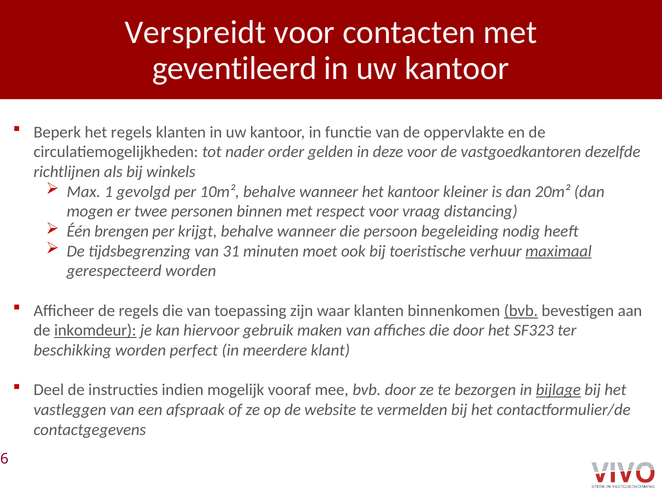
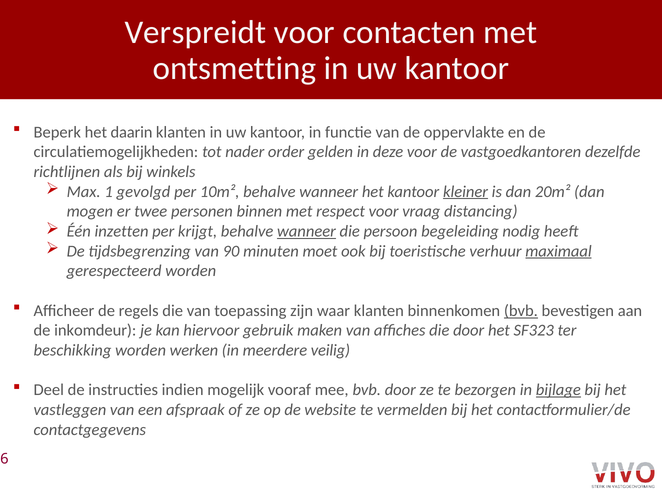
geventileerd: geventileerd -> ontsmetting (234, 68)
het regels: regels -> daarin (132, 132)
kleiner underline: none -> present (466, 192)
brengen: brengen -> inzetten (122, 232)
wanneer underline: none -> present (306, 232)
31: 31 -> 90 (231, 251)
inkomdeur underline: present -> none (95, 331)
perfect: perfect -> werken (194, 351)
klant: klant -> veilig (330, 351)
